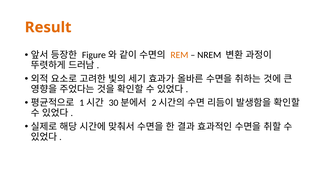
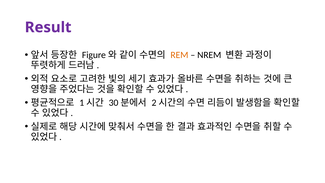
Result colour: orange -> purple (48, 27)
